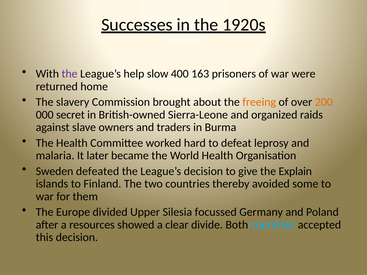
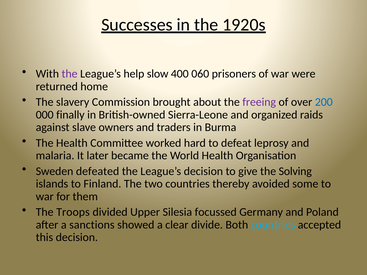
163: 163 -> 060 (200, 74)
freeing colour: orange -> purple (259, 102)
200 colour: orange -> blue (324, 102)
secret: secret -> finally (70, 115)
Explain: Explain -> Solving (295, 171)
Europe: Europe -> Troops (73, 212)
resources: resources -> sanctions (92, 225)
